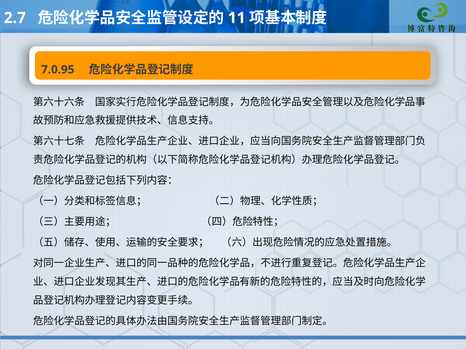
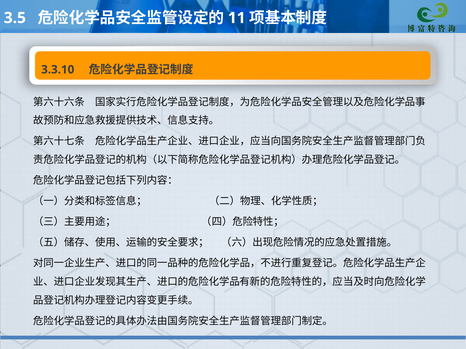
2.7: 2.7 -> 3.5 (15, 18)
7.0.95: 7.0.95 -> 3.3.10 (58, 70)
